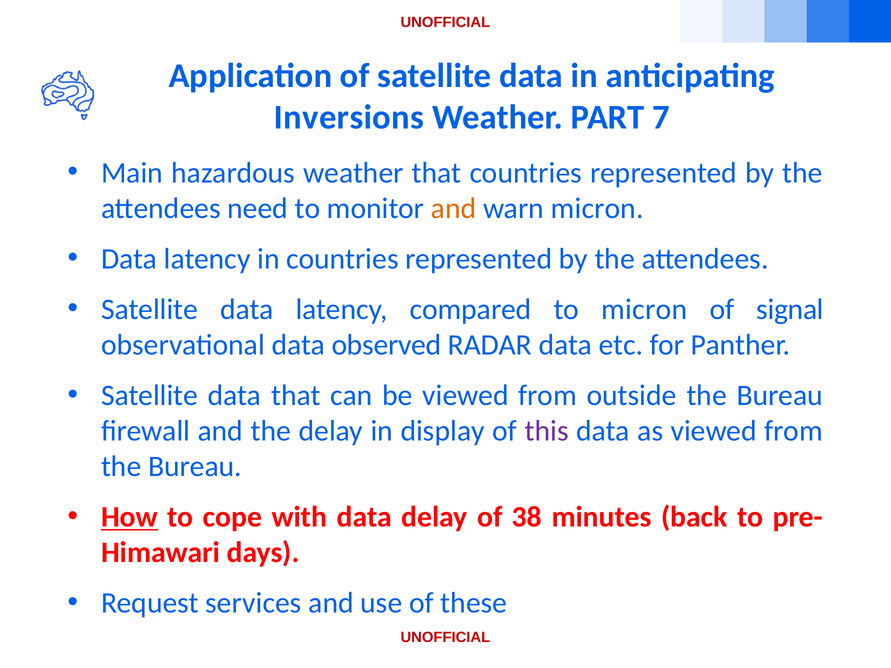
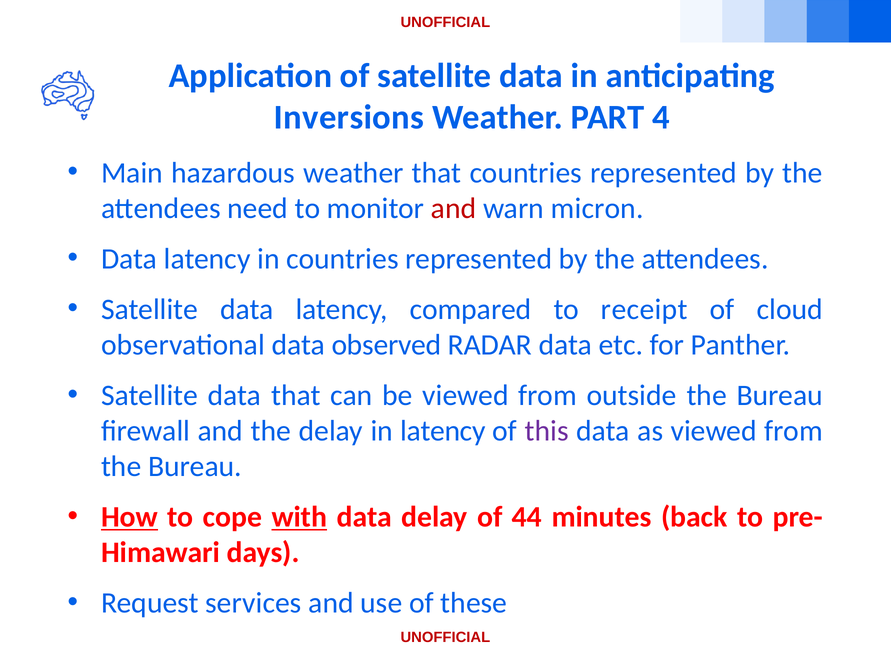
7: 7 -> 4 (661, 117)
and colour: orange -> red (454, 208)
to micron: micron -> receipt (644, 309)
signal: signal -> cloud (790, 309)
in display: display -> latency (443, 431)
with underline: none -> present (299, 517)
38: 38 -> 44 (527, 517)
